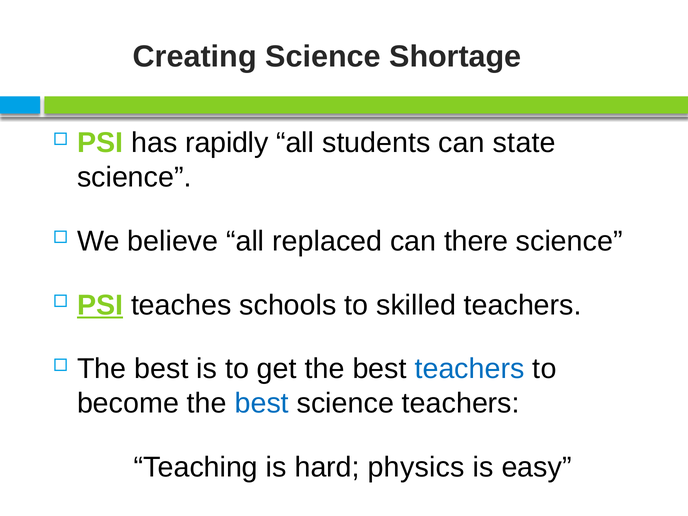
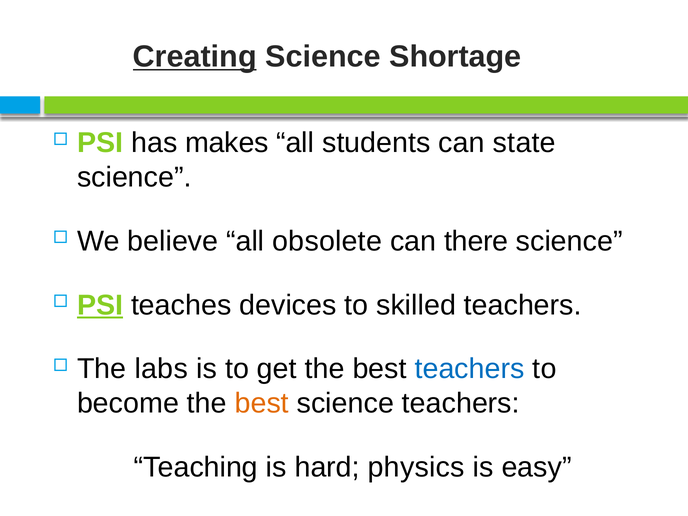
Creating underline: none -> present (195, 57)
rapidly: rapidly -> makes (227, 143)
replaced: replaced -> obsolete (327, 241)
schools: schools -> devices (288, 305)
best: best -> labs (161, 369)
best colour: blue -> orange (262, 403)
